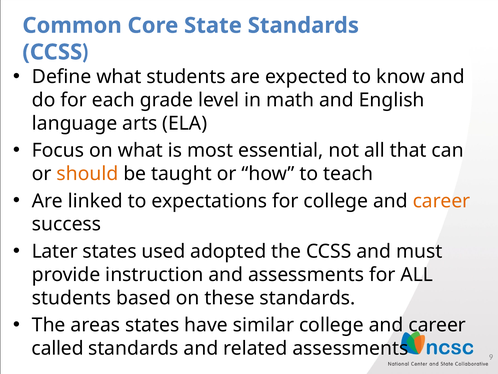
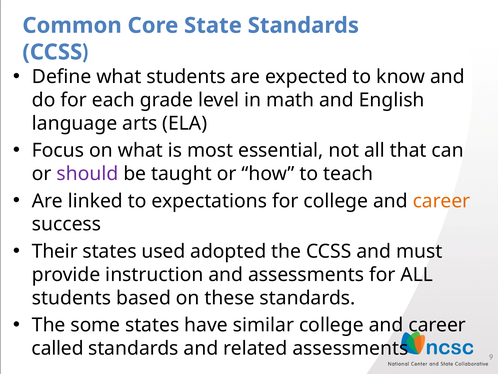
should colour: orange -> purple (87, 174)
Later: Later -> Their (55, 251)
areas: areas -> some (95, 325)
